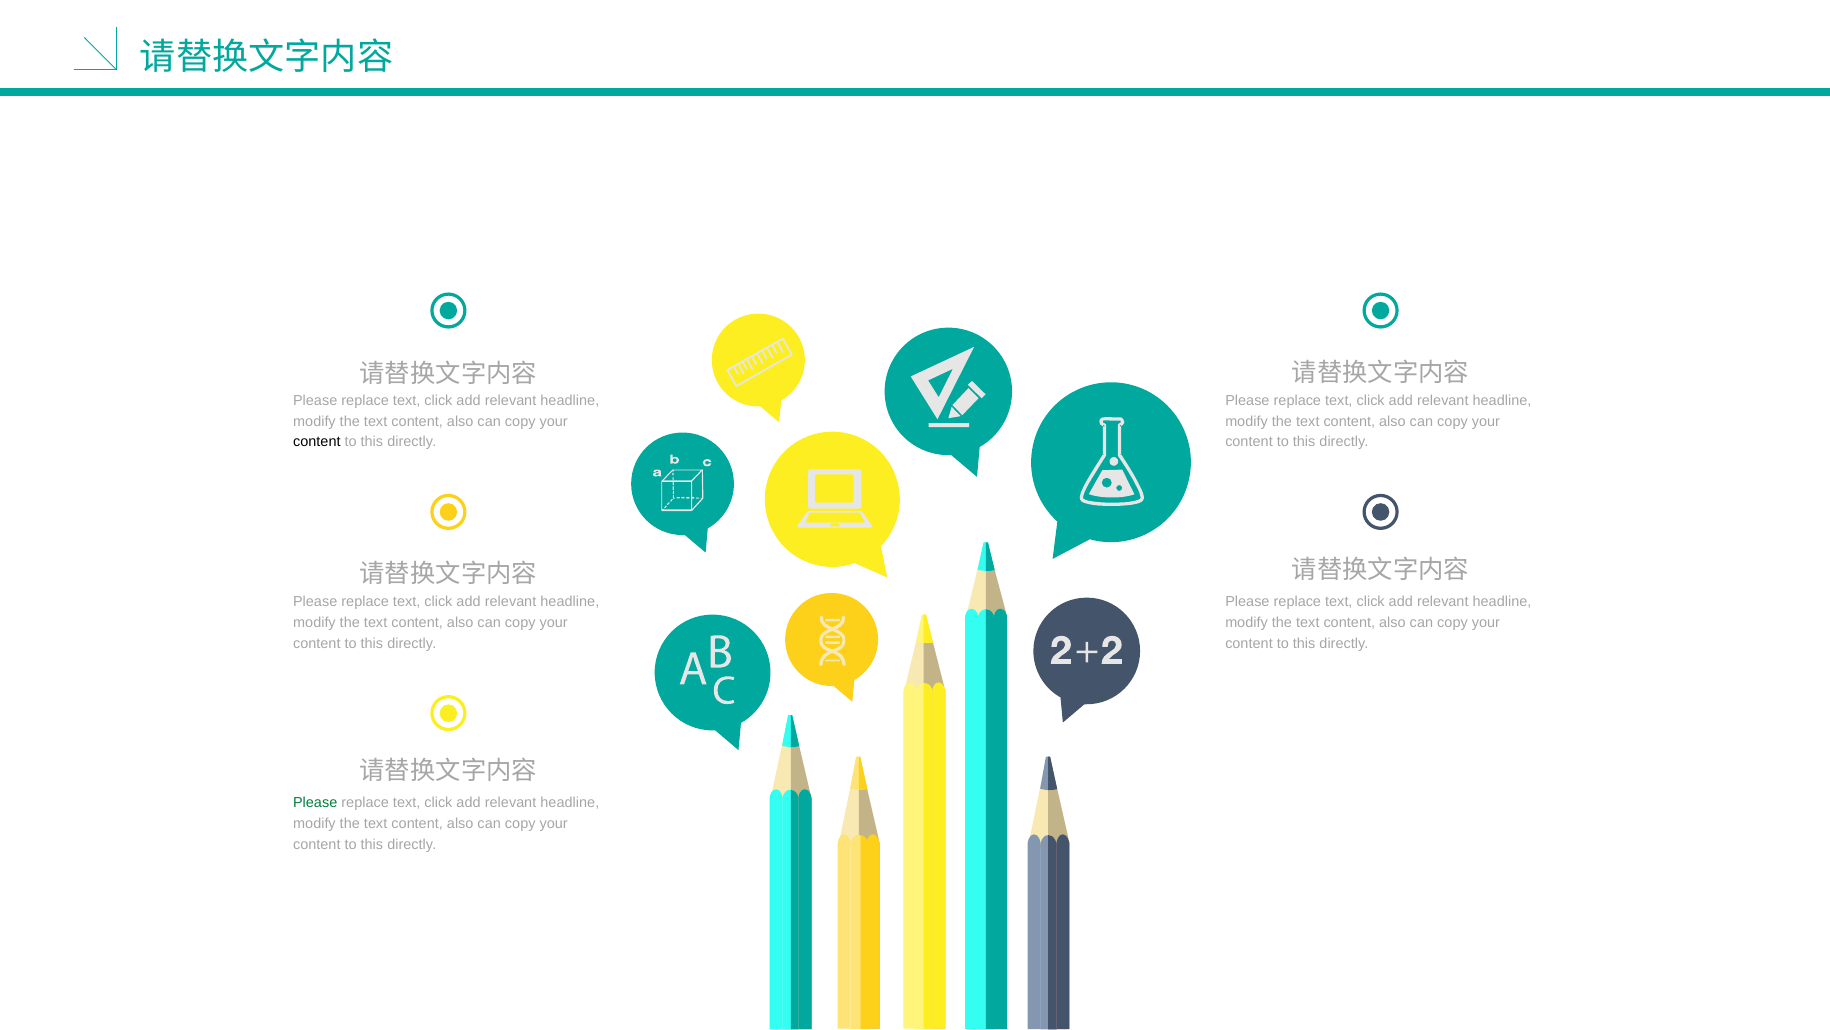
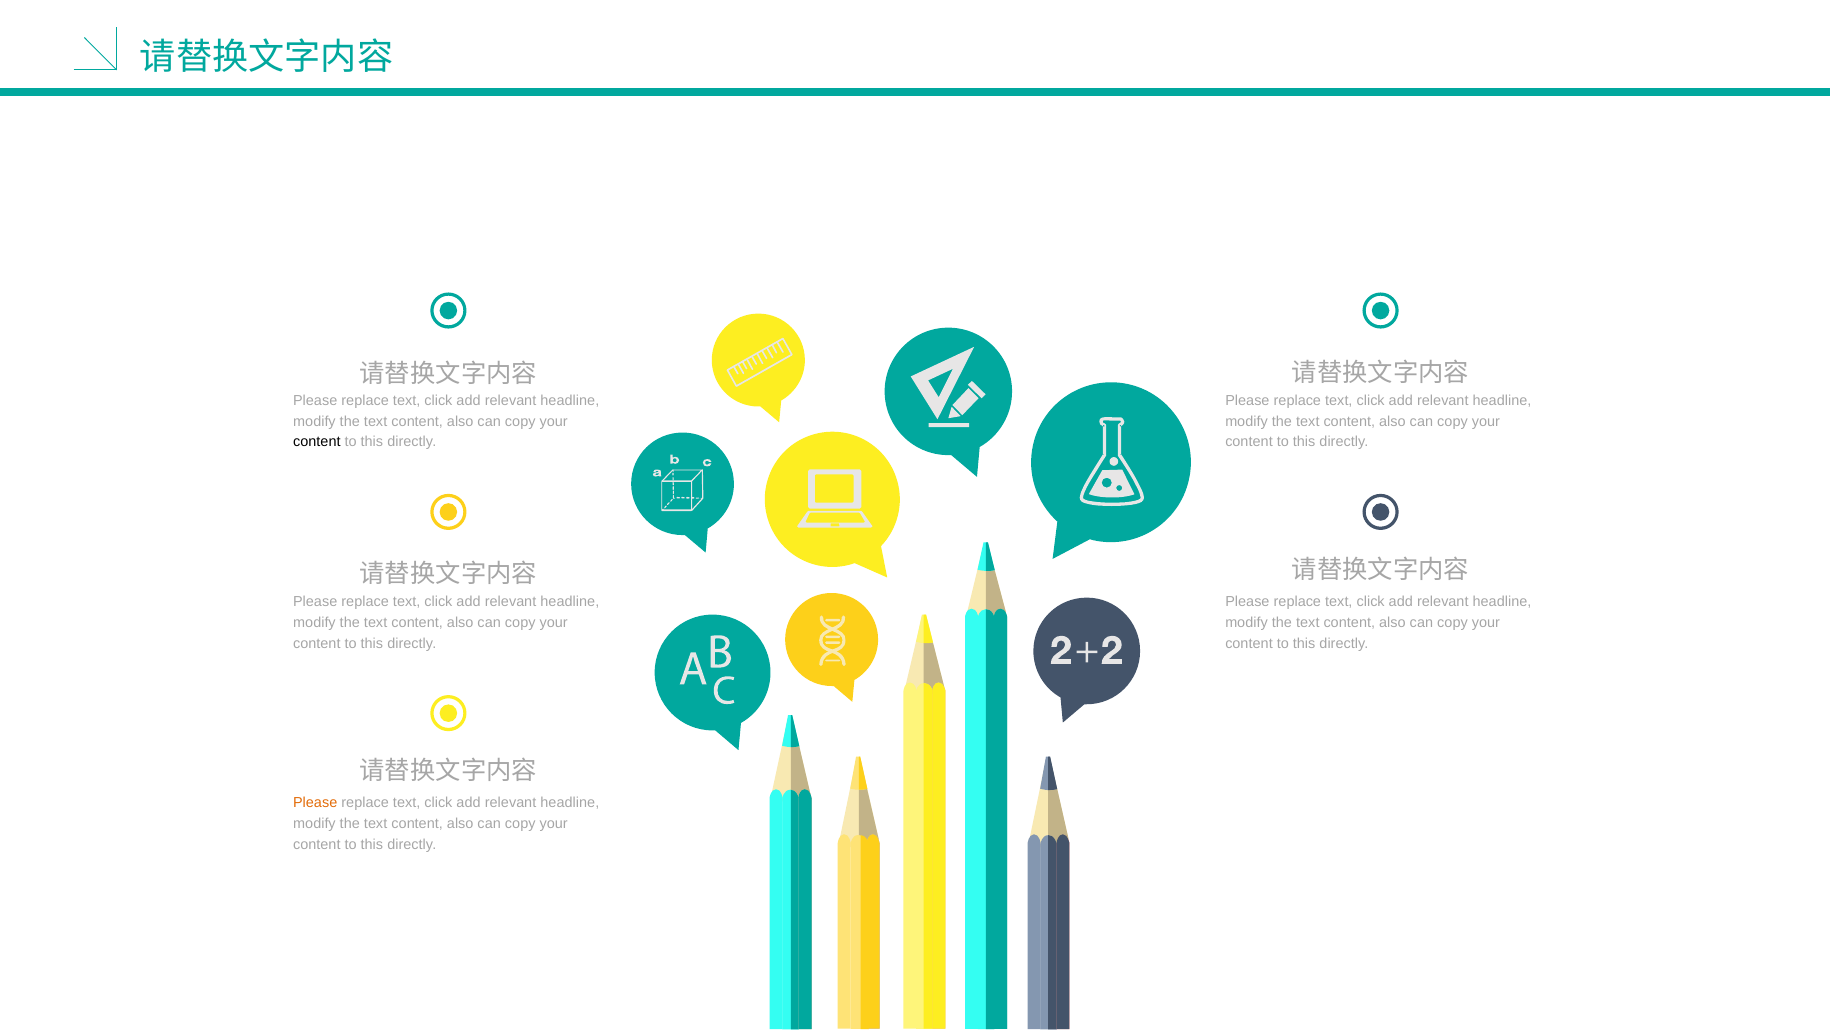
Please colour: green -> orange (315, 803)
